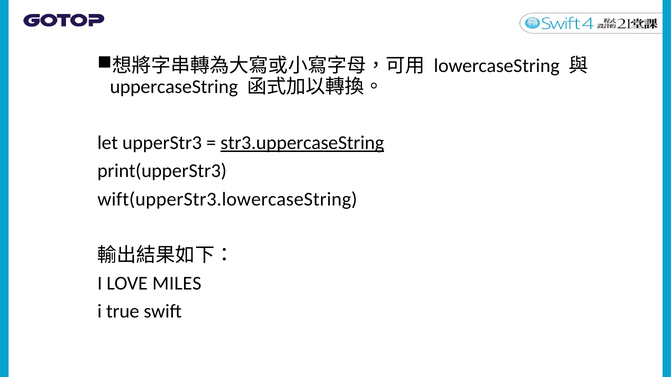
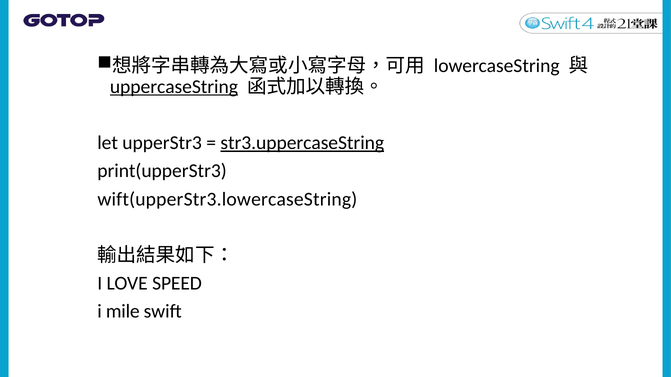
uppercaseString underline: none -> present (174, 87)
MILES: MILES -> SPEED (177, 284)
true: true -> mile (123, 312)
